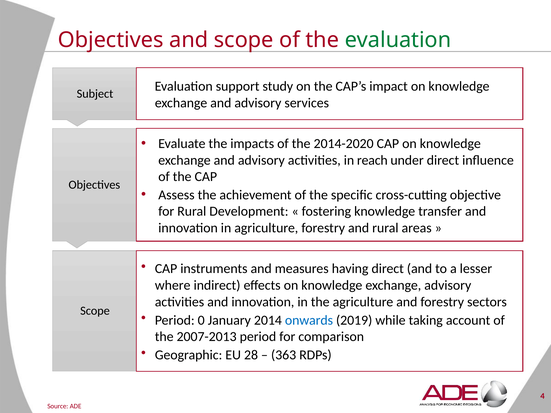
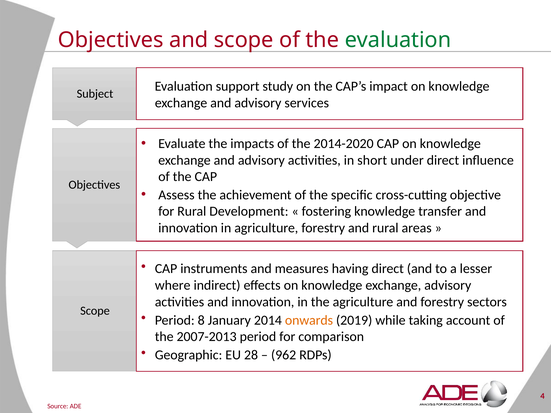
reach: reach -> short (372, 160)
0: 0 -> 8 (201, 320)
onwards colour: blue -> orange (309, 320)
363: 363 -> 962 (284, 355)
